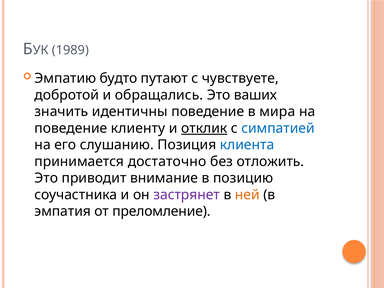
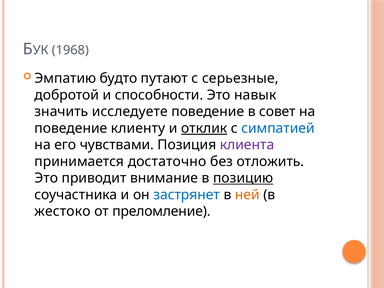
1989: 1989 -> 1968 (70, 50)
чувствуете: чувствуете -> серьезные (240, 78)
обращались: обращались -> способности (159, 95)
ваших: ваших -> навык (255, 95)
идентичны: идентичны -> исследуете (130, 112)
мира: мира -> совет (277, 112)
слушанию: слушанию -> чувствами (117, 145)
клиента colour: blue -> purple (247, 145)
позицию underline: none -> present (243, 178)
застрянет colour: purple -> blue (187, 195)
эмпатия: эмпатия -> жестоко (63, 211)
